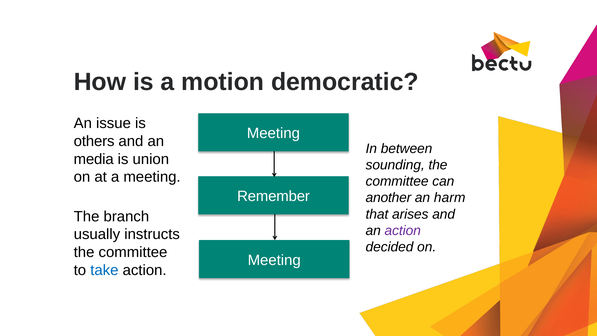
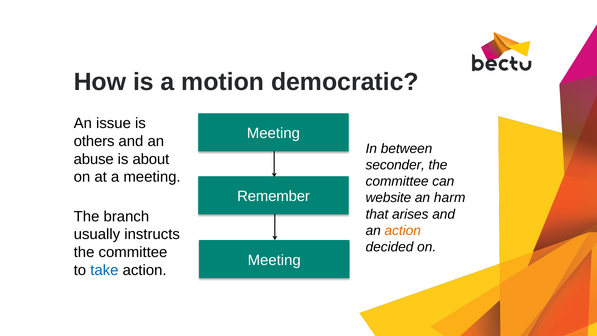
media: media -> abuse (94, 159)
union: union -> about (151, 159)
sounding: sounding -> seconder (395, 165)
another: another -> website (388, 198)
action colour: purple -> orange (403, 230)
